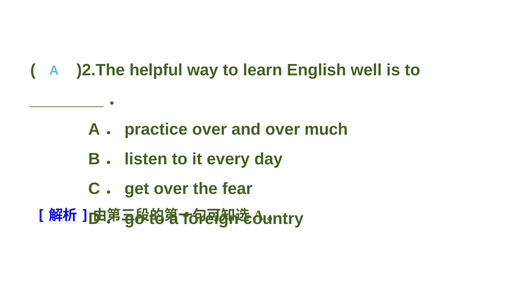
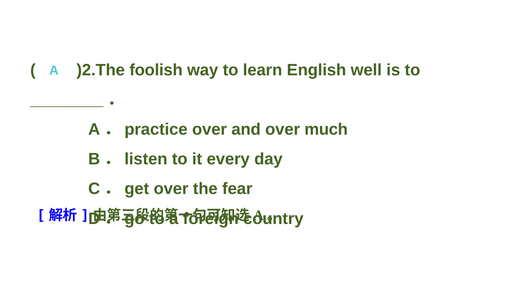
helpful: helpful -> foolish (156, 70)
